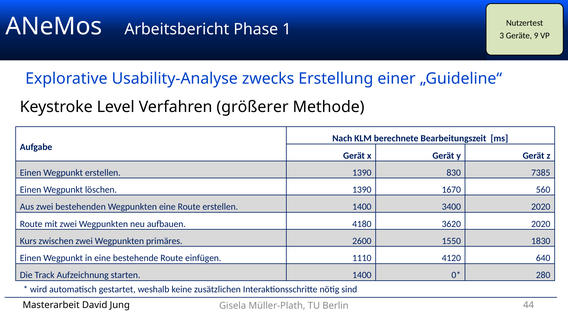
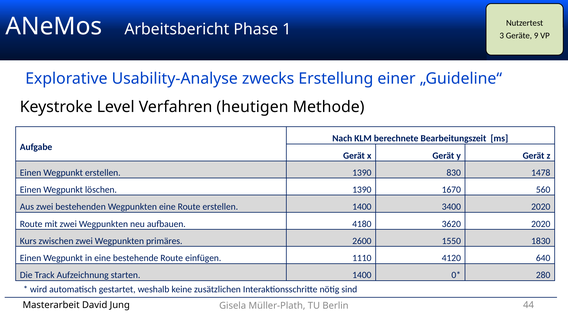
größerer: größerer -> heutigen (253, 107)
7385: 7385 -> 1478 (541, 172)
